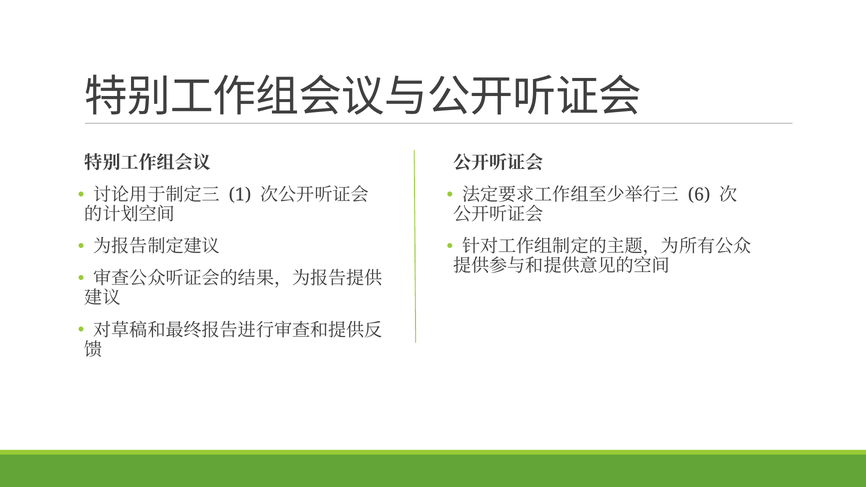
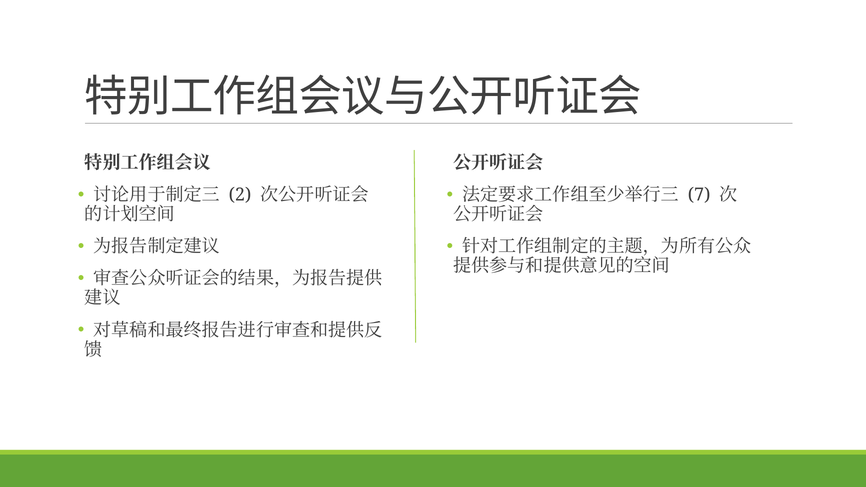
1: 1 -> 2 (240, 195)
6: 6 -> 7 (699, 195)
